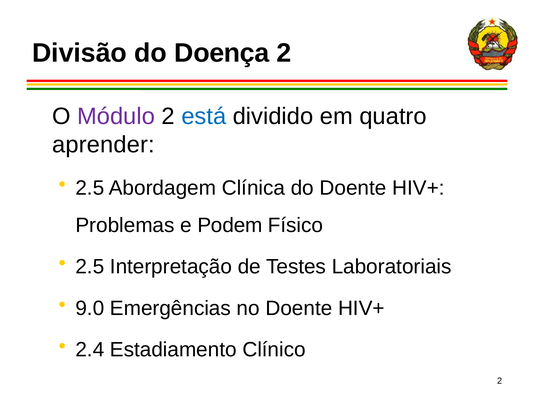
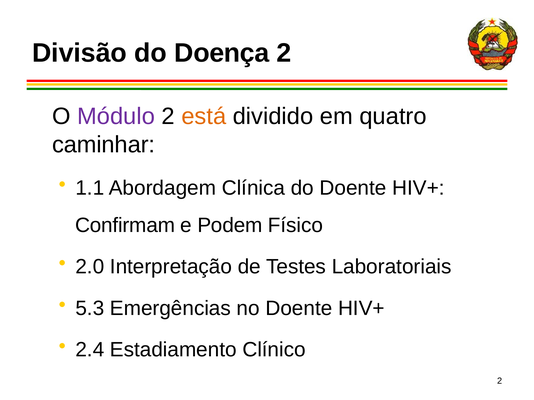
está colour: blue -> orange (204, 116)
aprender: aprender -> caminhar (104, 145)
2.5: 2.5 -> 1.1 (90, 188)
Problemas: Problemas -> Confirmam (125, 225)
2.5: 2.5 -> 2.0 (90, 267)
9.0: 9.0 -> 5.3 (90, 309)
